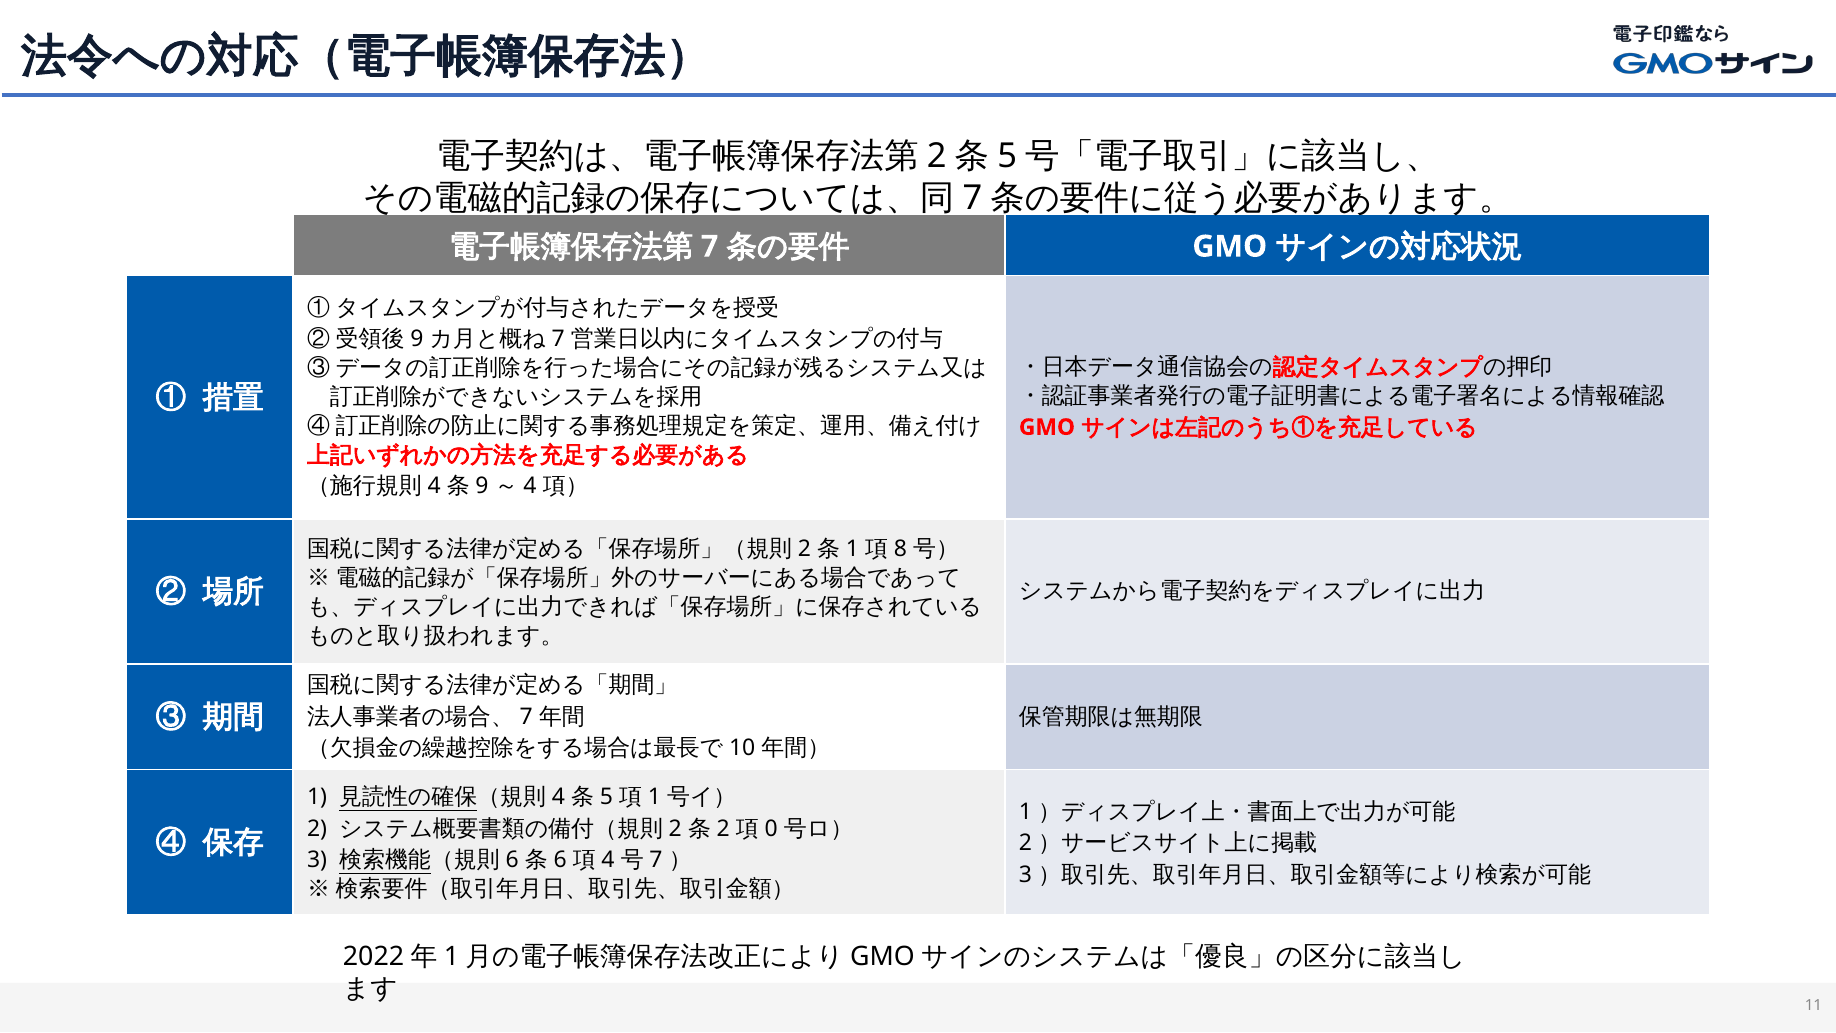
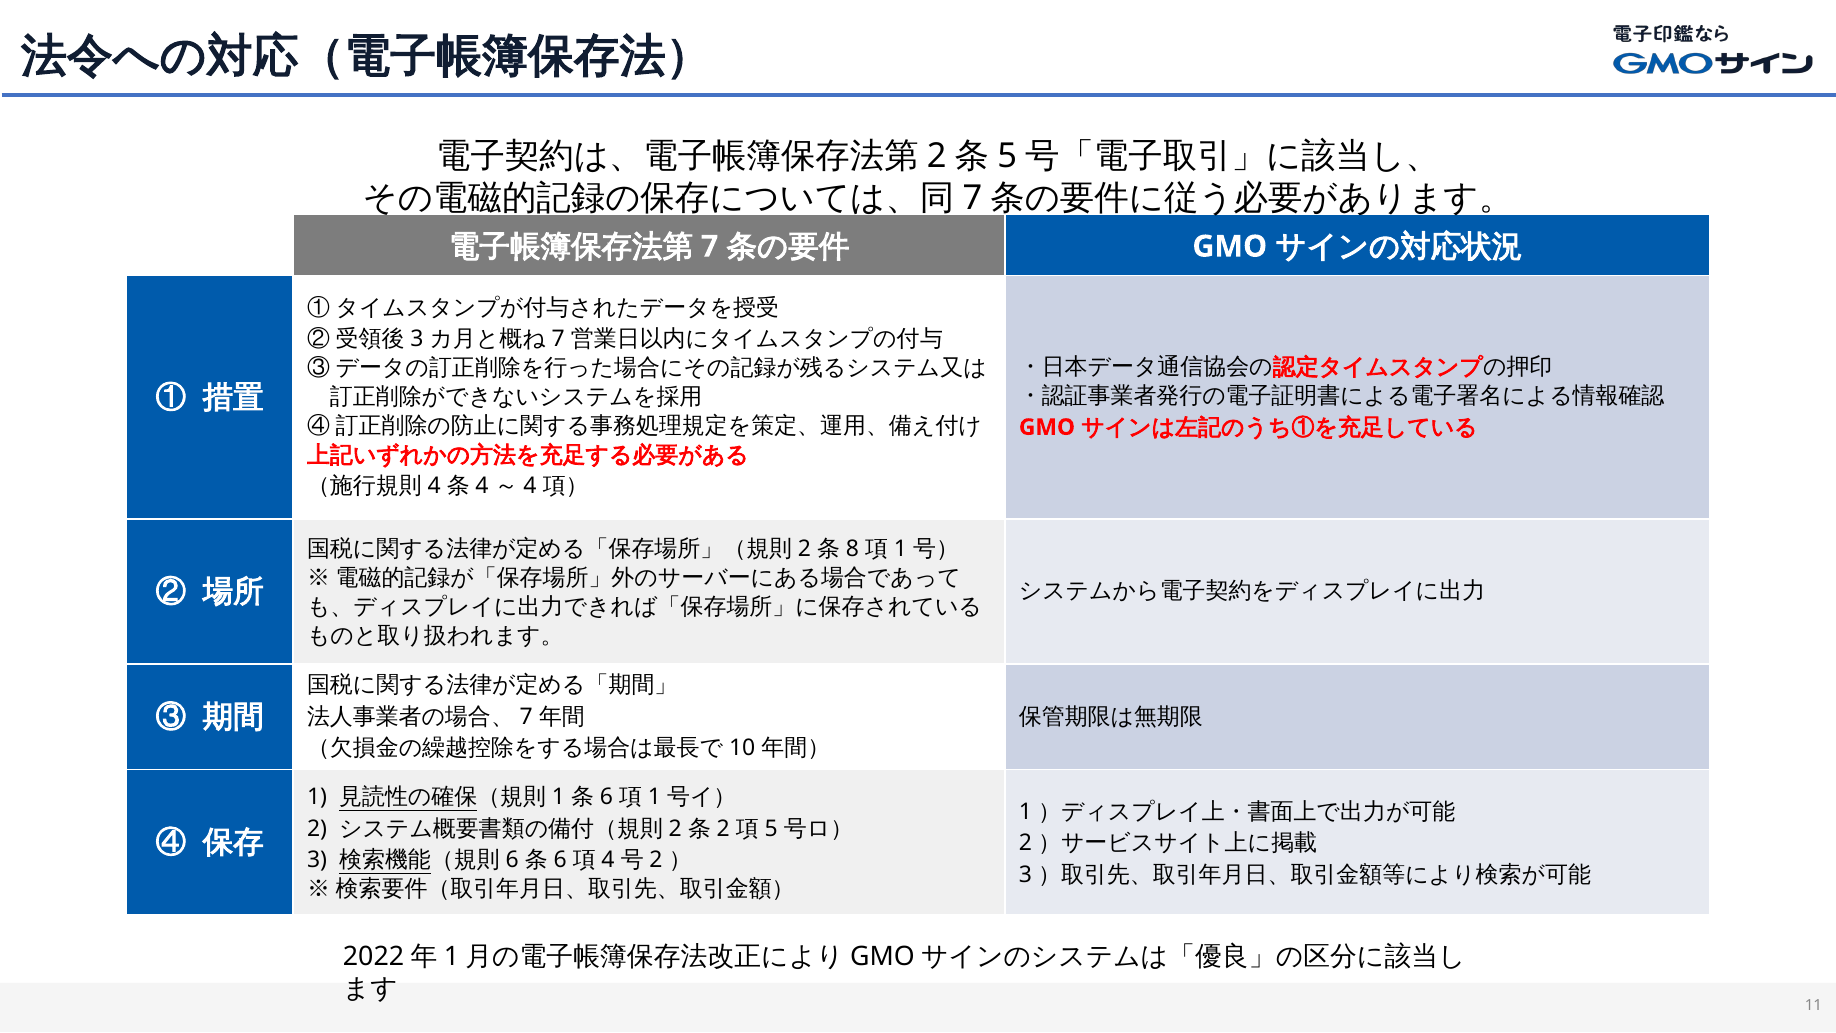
9: 9 -> 3 (417, 339)
9: 9 -> 4 (482, 486)
1: 1 -> 8 (852, 549)
8: 8 -> 1 (900, 549)
4: 4 -> 1 (558, 797)
5: 5 -> 6 (606, 797)
0: 0 -> 5 (771, 829)
7: 7 -> 2 (656, 860)
